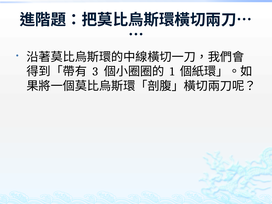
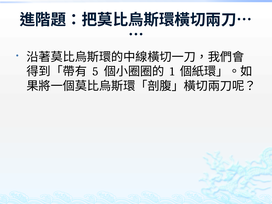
3: 3 -> 5 (95, 72)
